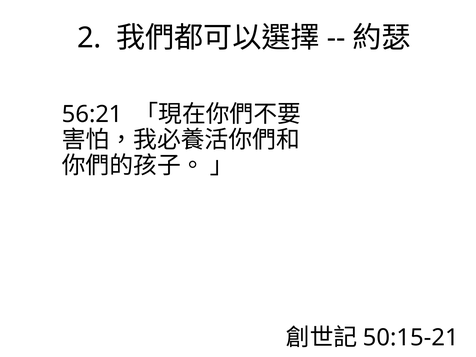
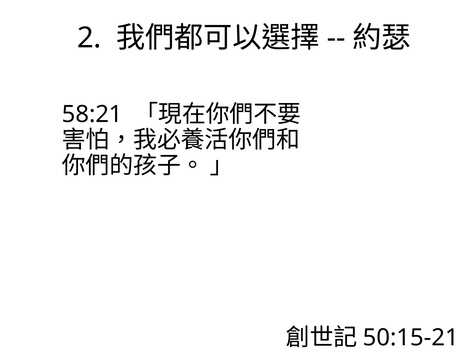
56:21: 56:21 -> 58:21 (92, 114)
